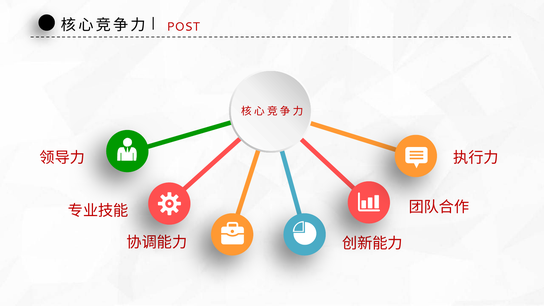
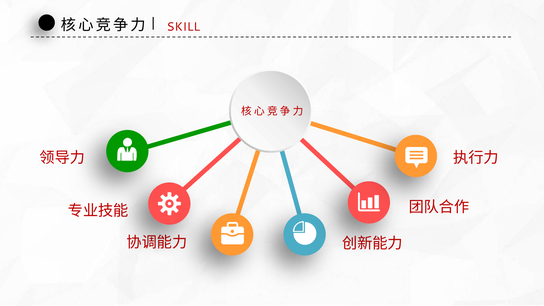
POST: POST -> SKILL (183, 27)
